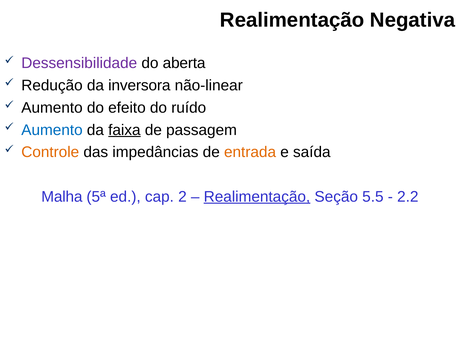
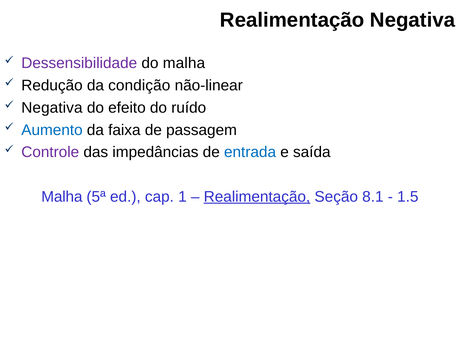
do aberta: aberta -> malha (184, 63)
inversora: inversora -> condição (139, 85)
Aumento: Aumento -> Negativa (52, 108)
faixa underline: present -> none (124, 130)
Controle colour: orange -> purple (50, 152)
entrada colour: orange -> blue (250, 152)
2: 2 -> 1 (182, 197)
5.5: 5.5 -> 8.1 (373, 197)
2.2: 2.2 -> 1.5 (408, 197)
